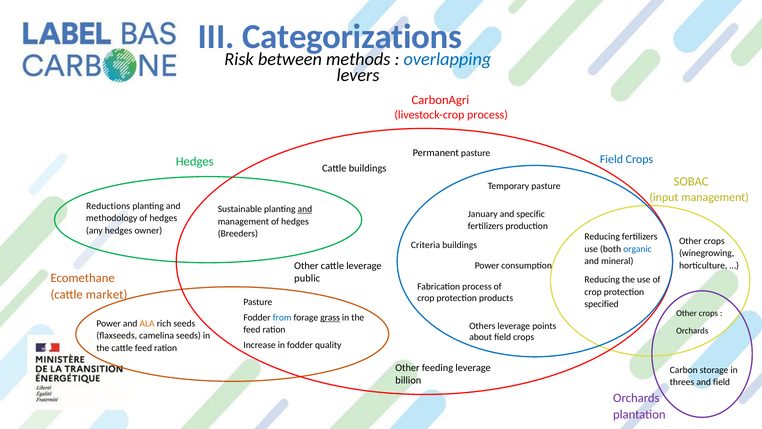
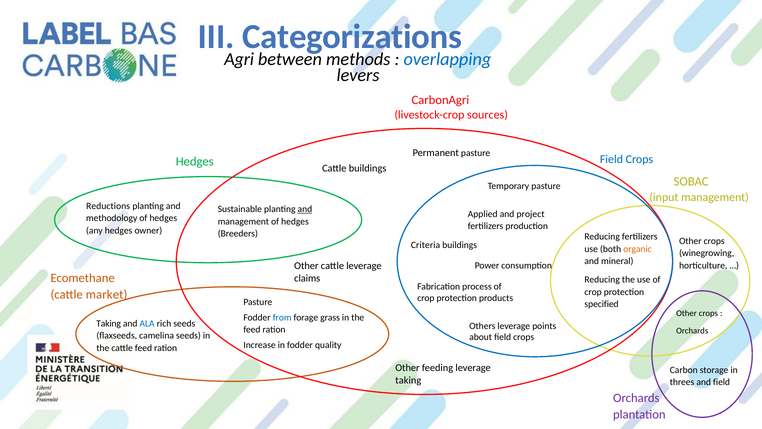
Risk: Risk -> Agri (239, 59)
livestock-crop process: process -> sources (487, 115)
January: January -> Applied (483, 214)
specific: specific -> project (531, 214)
organic colour: blue -> orange (637, 249)
public: public -> claims (307, 278)
grass underline: present -> none (330, 317)
Power: Power -> Taking (109, 323)
ALA colour: orange -> blue (147, 323)
billion: billion -> taking (408, 380)
